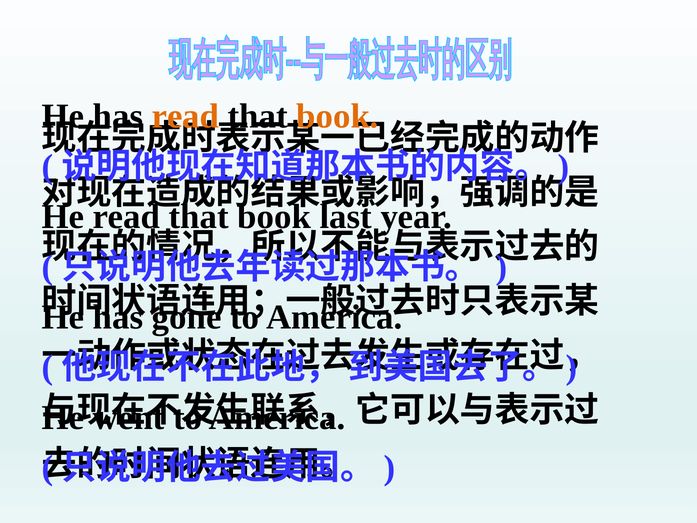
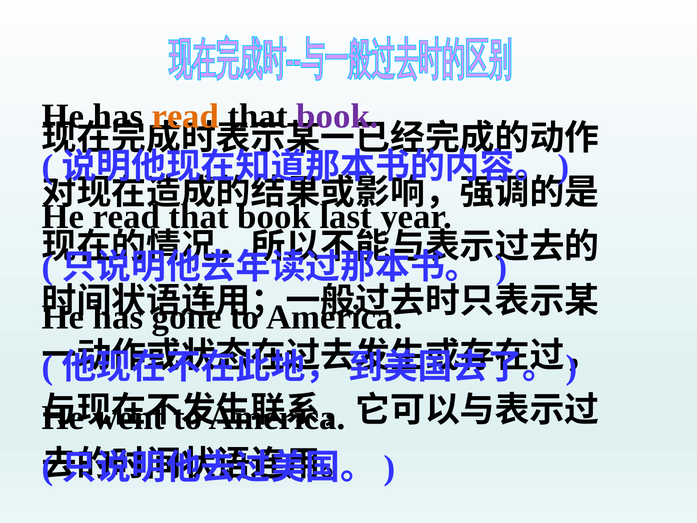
book colour: orange -> purple (338, 116)
